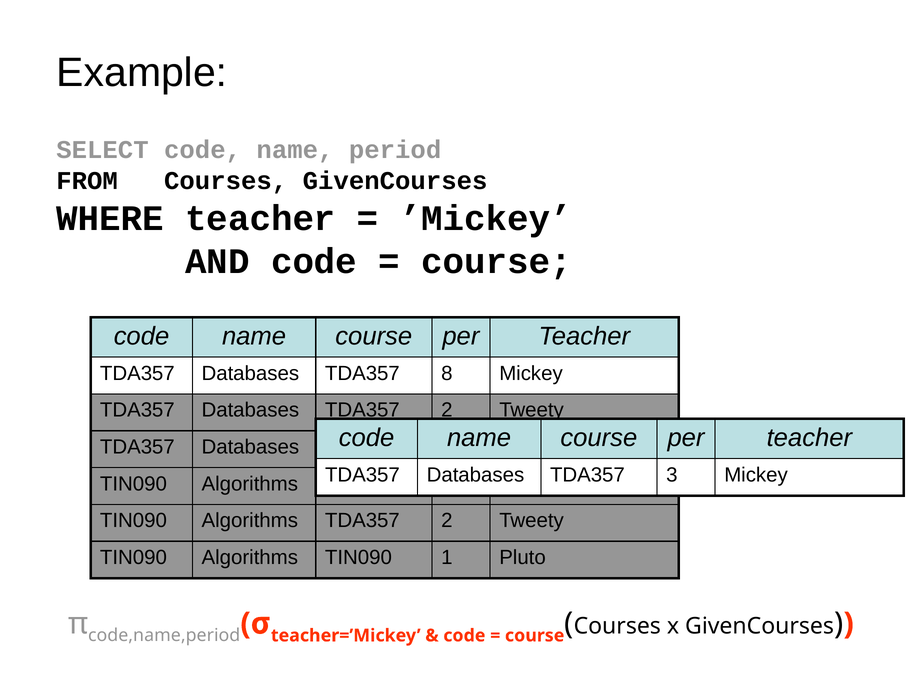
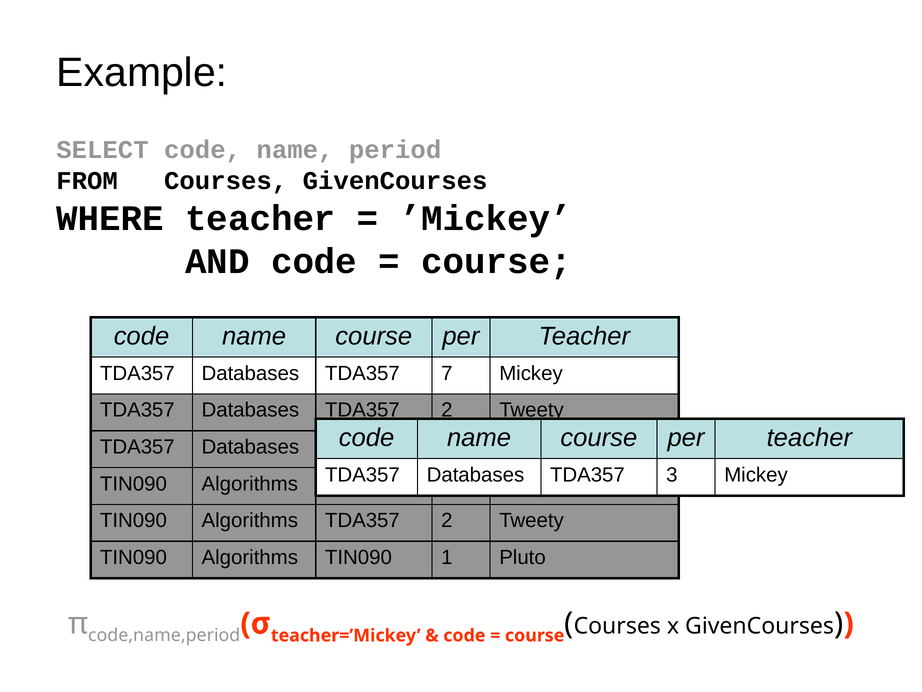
8: 8 -> 7 (447, 373)
